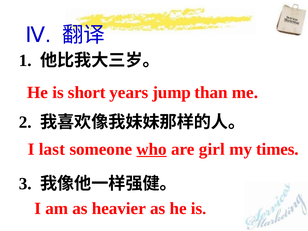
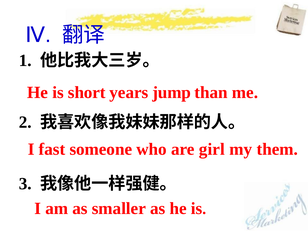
last: last -> fast (52, 149)
who underline: present -> none (152, 149)
times: times -> them (277, 149)
heavier: heavier -> smaller (119, 208)
